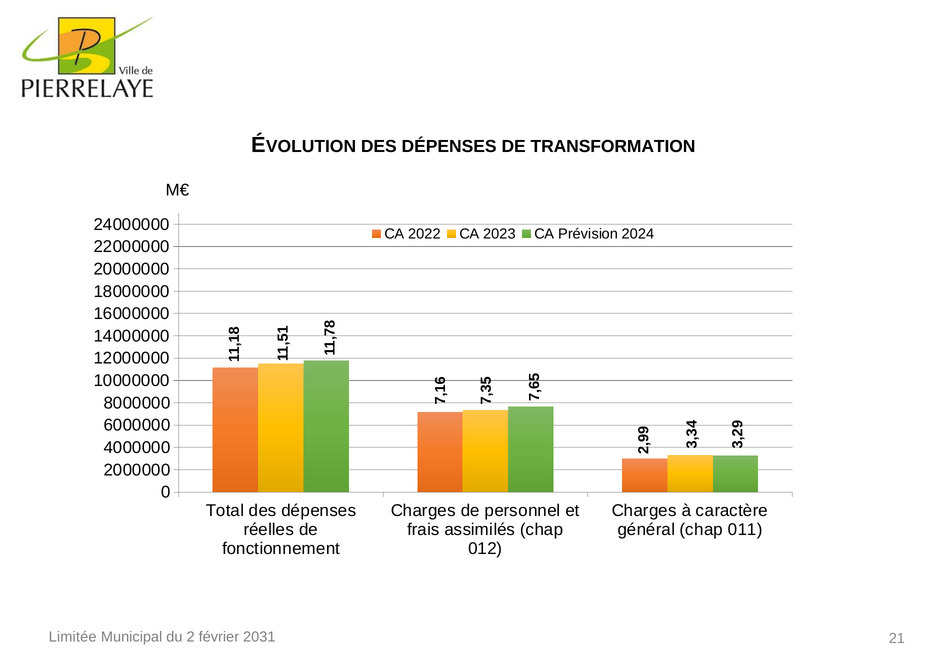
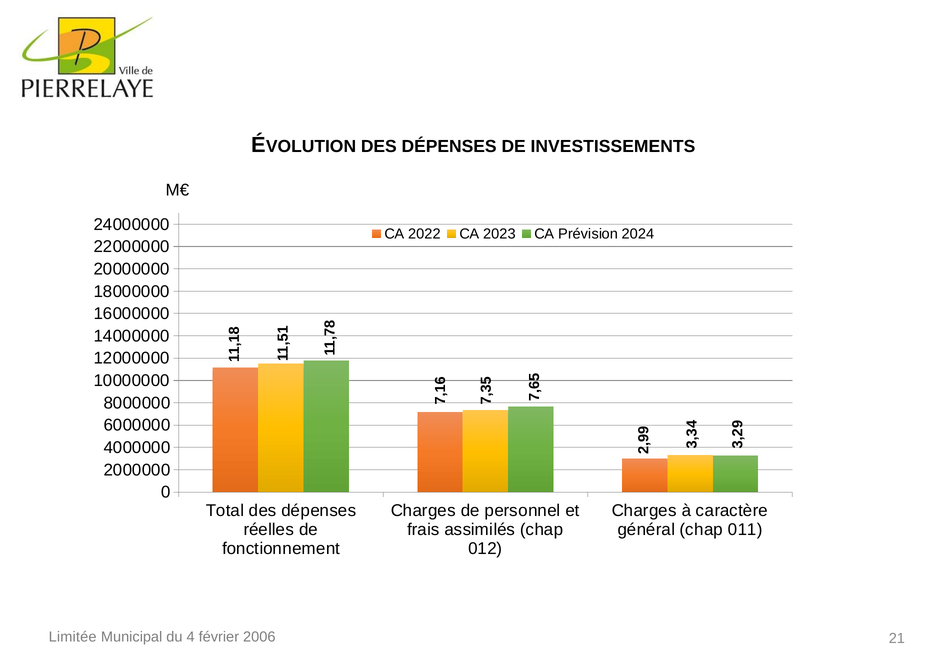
TRANSFORMATION: TRANSFORMATION -> INVESTISSEMENTS (613, 147)
du 2: 2 -> 4 (191, 637)
2031: 2031 -> 2006 (259, 637)
